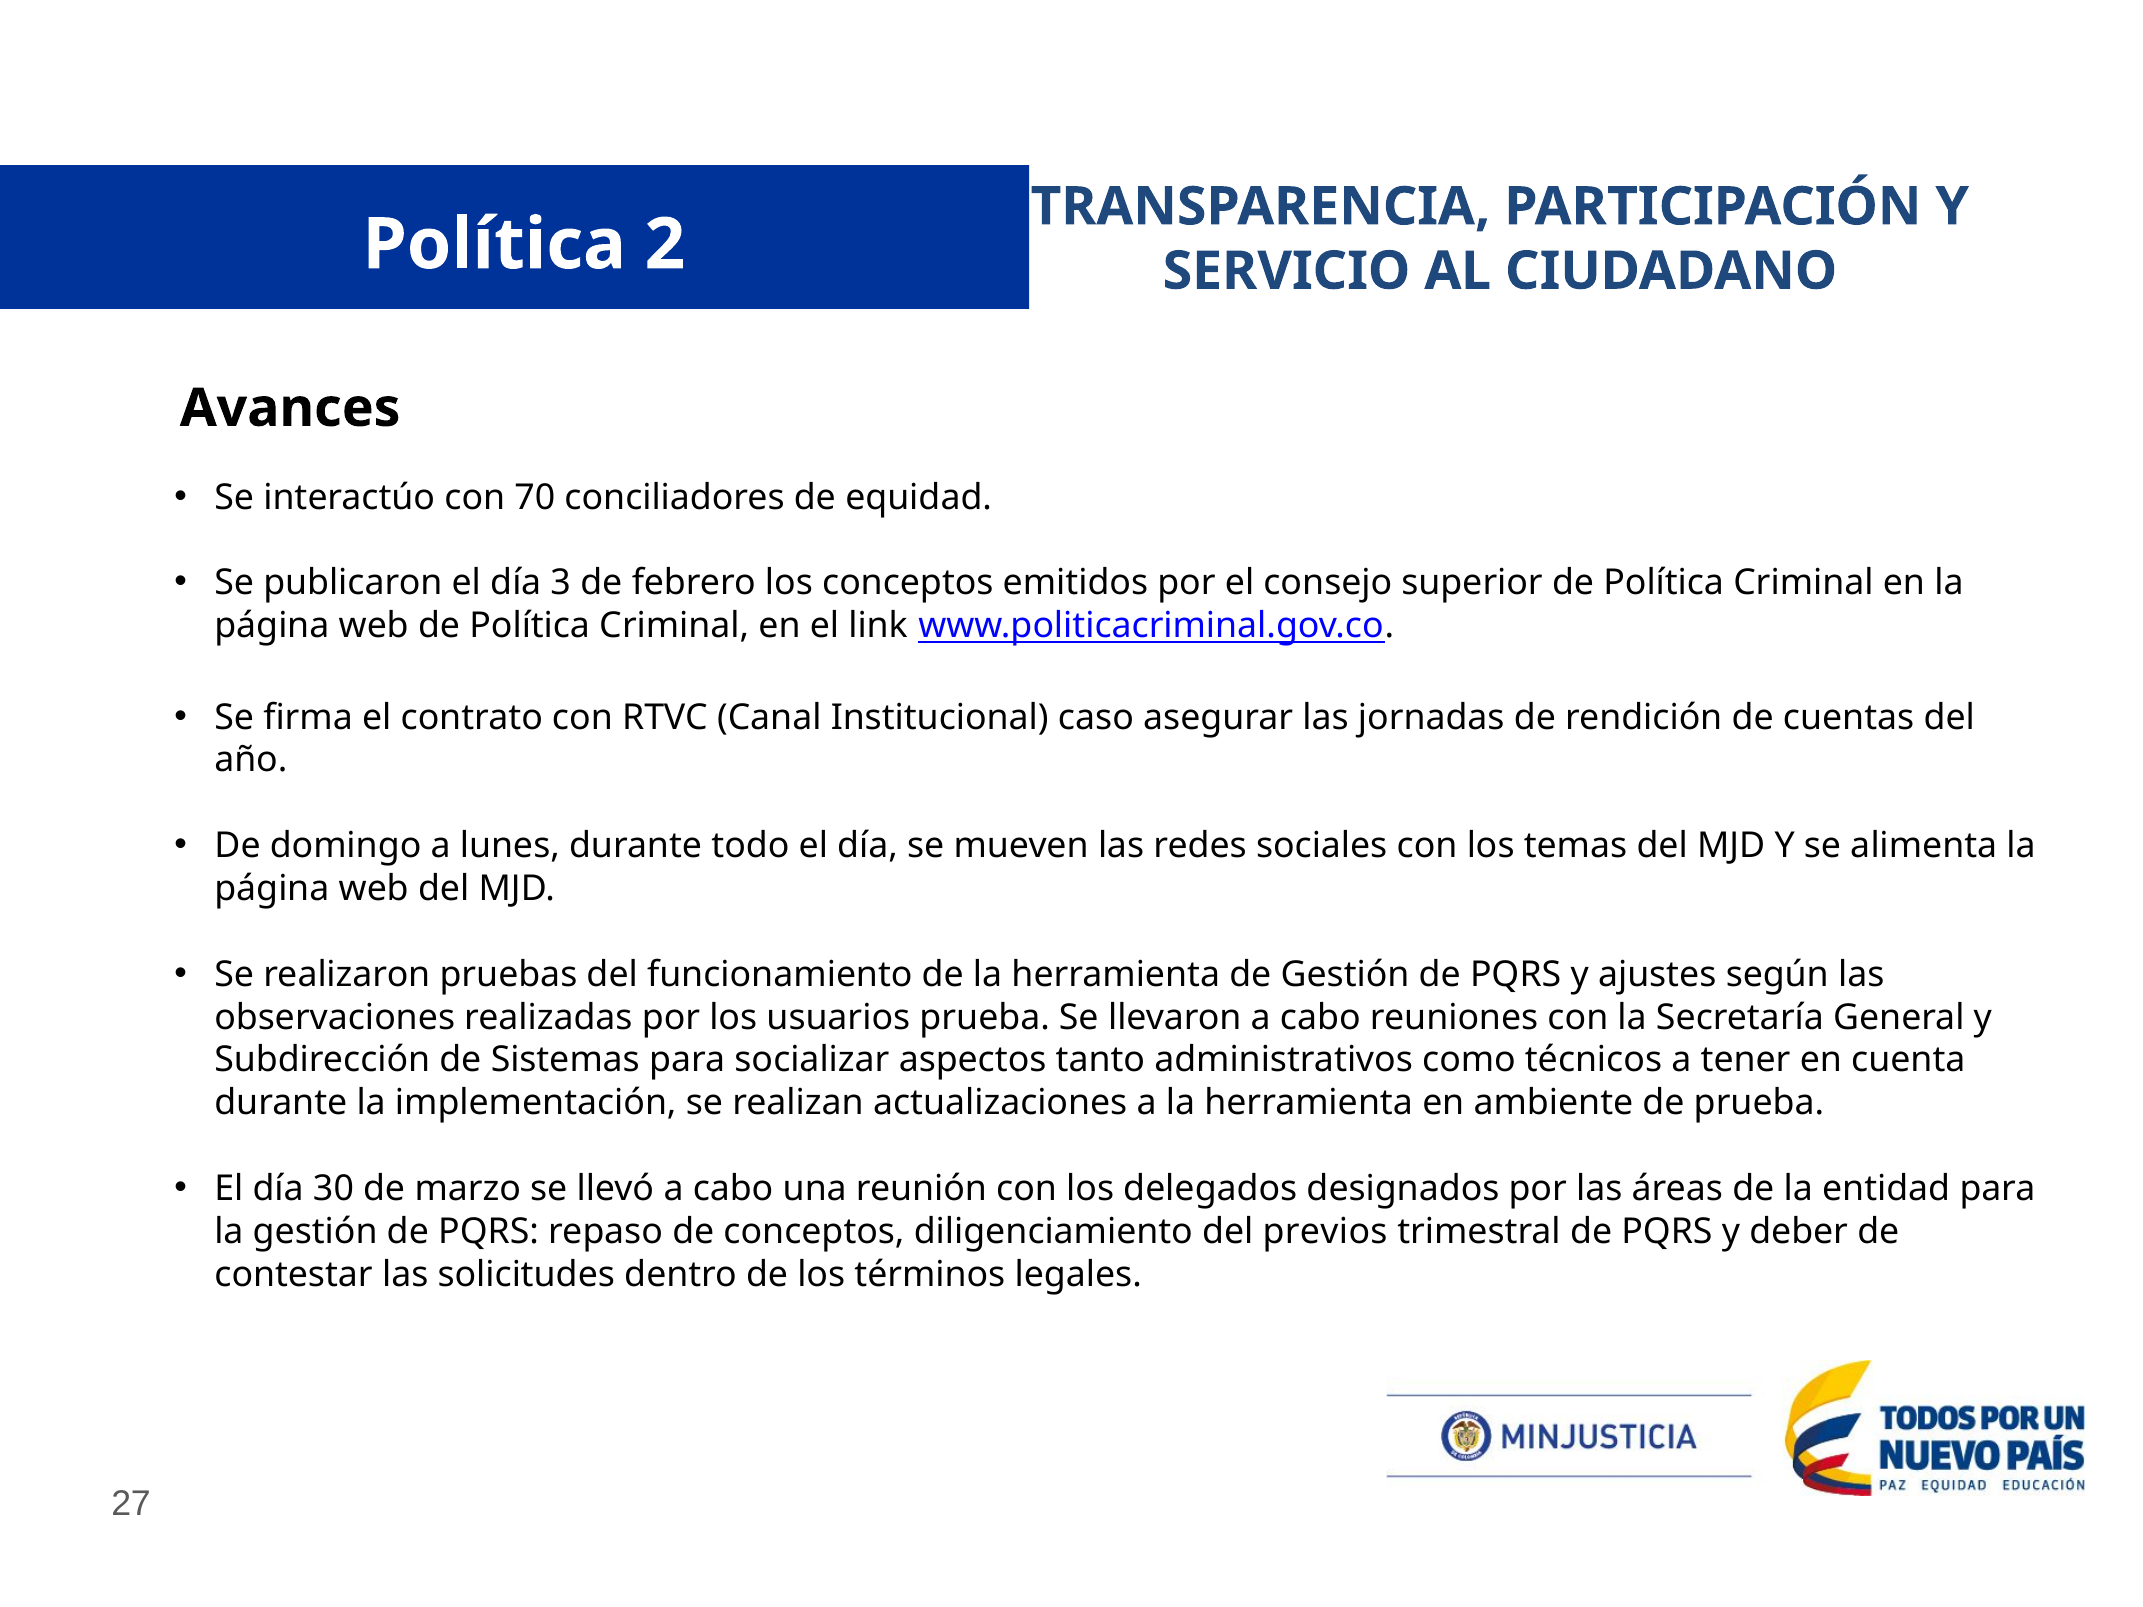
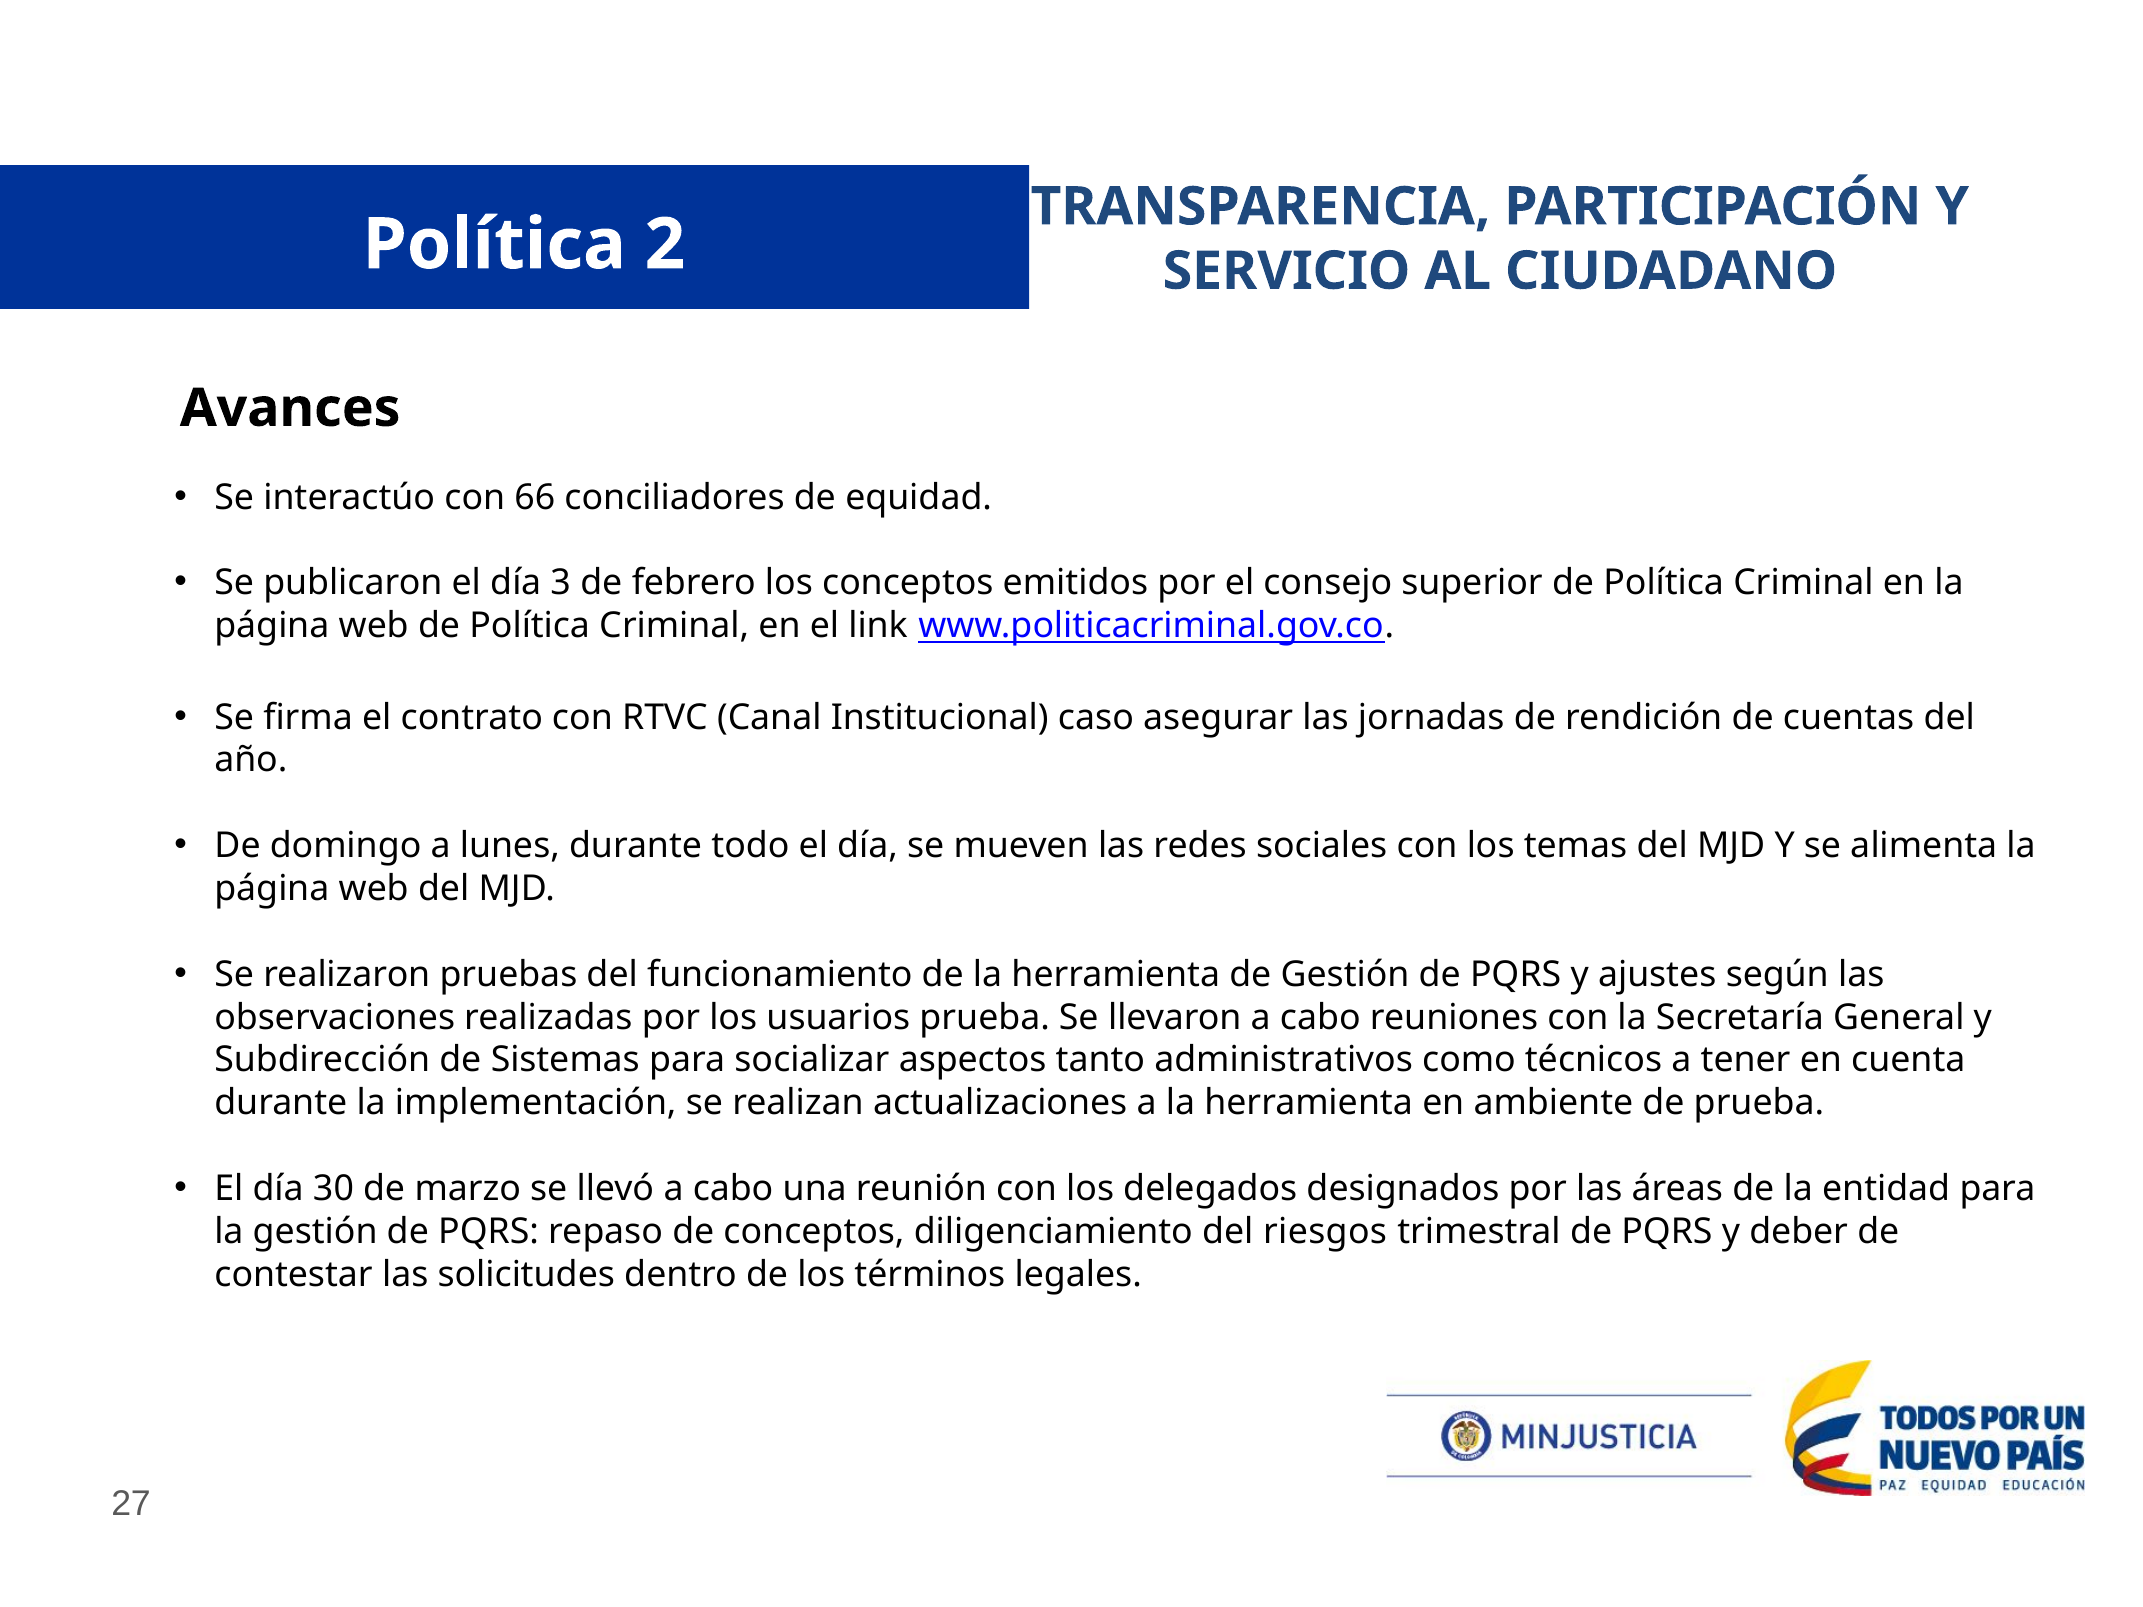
70: 70 -> 66 (535, 497)
previos: previos -> riesgos (1325, 1232)
